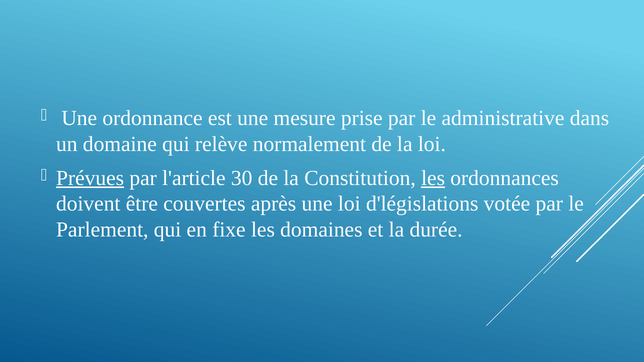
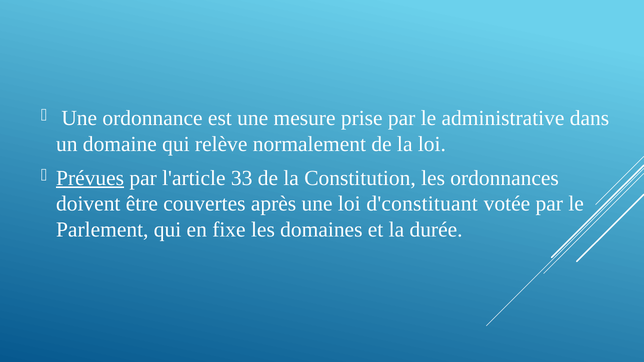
30: 30 -> 33 (242, 178)
les underline: present -> none (433, 178)
d'législations: d'législations -> d'constituant (422, 204)
